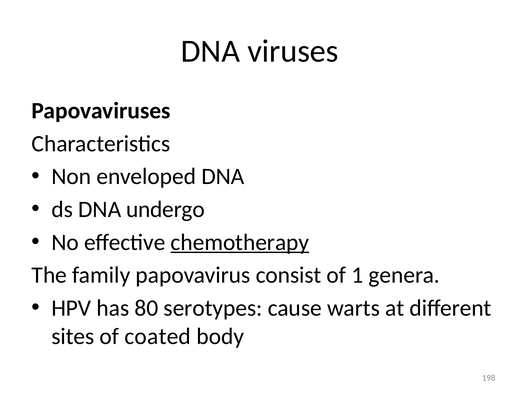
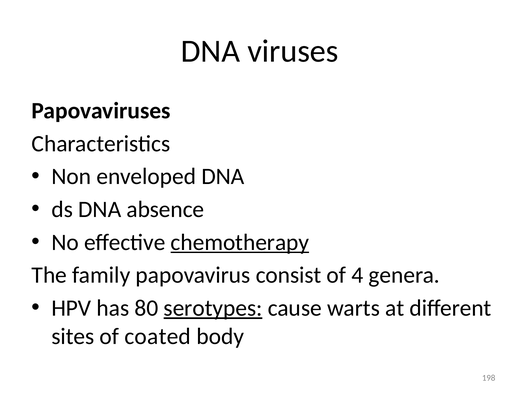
undergo: undergo -> absence (165, 209)
1: 1 -> 4 (357, 275)
serotypes underline: none -> present (213, 308)
